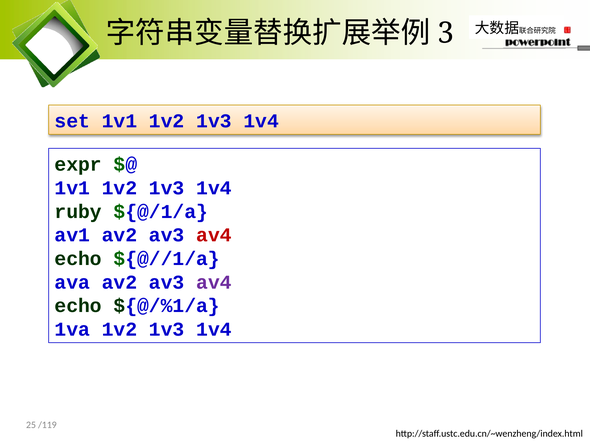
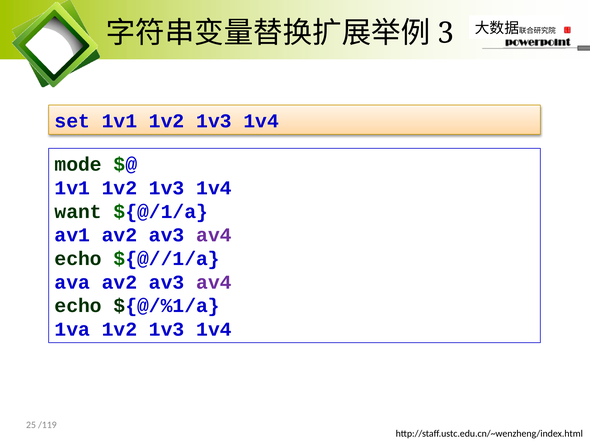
expr: expr -> mode (78, 165)
ruby: ruby -> want (78, 212)
av4 colour: red -> purple (214, 235)
